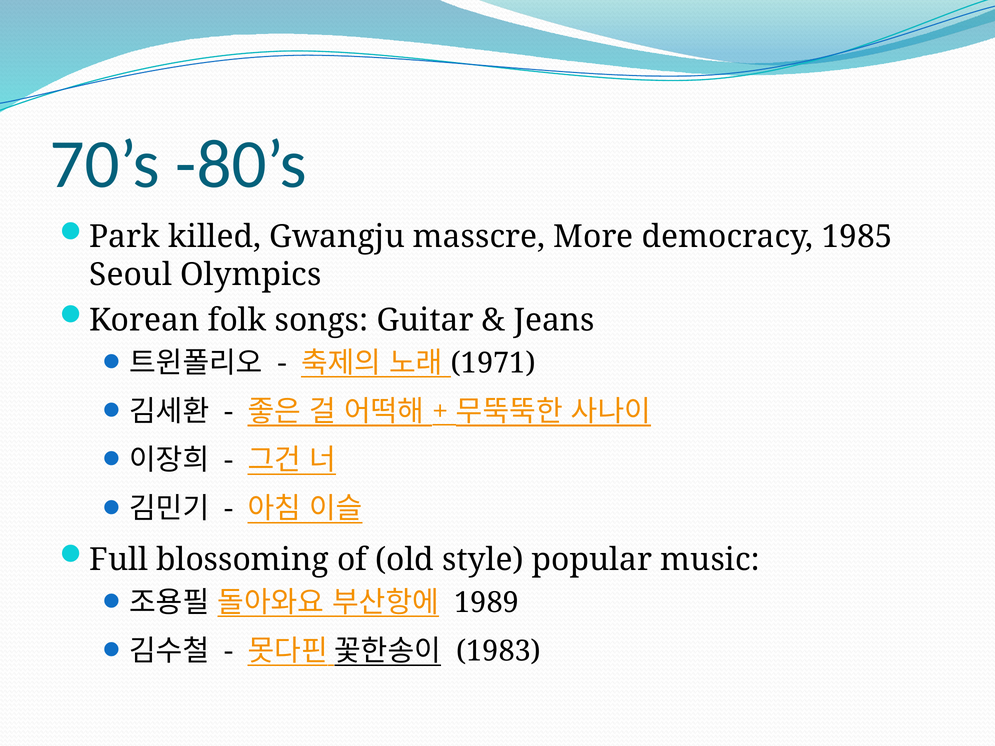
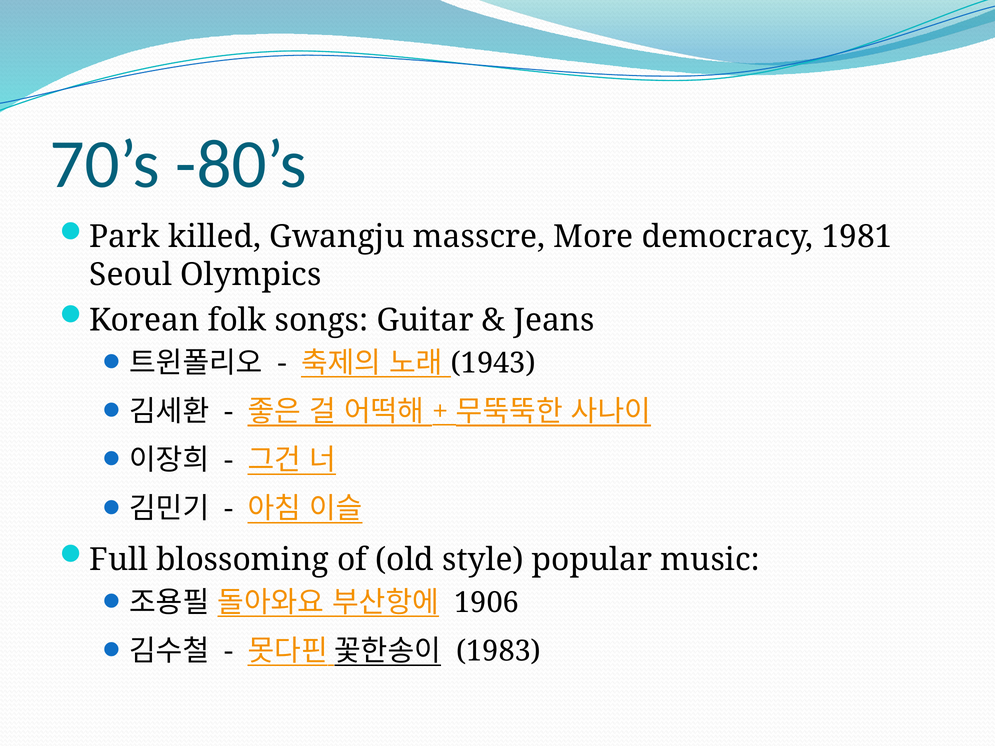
1985: 1985 -> 1981 (857, 237)
1971: 1971 -> 1943 (493, 363)
1989: 1989 -> 1906 (487, 603)
